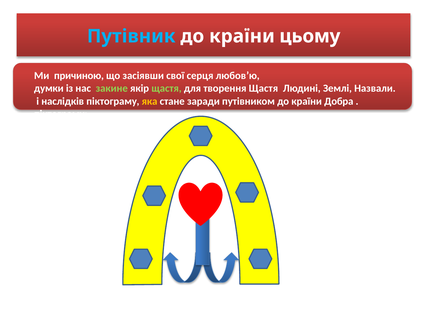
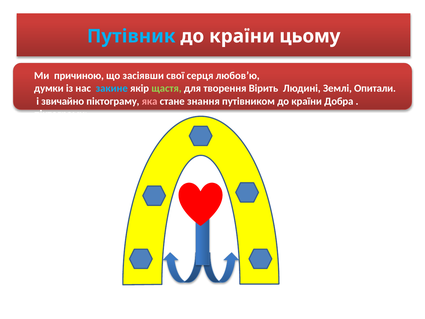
закине colour: light green -> light blue (112, 88)
творення Щастя: Щастя -> Вірить (263, 88)
Назвали: Назвали -> Опитали (375, 88)
наслідків: наслідків -> звичайно (63, 101)
яка colour: yellow -> pink (150, 101)
заради: заради -> знання (203, 101)
